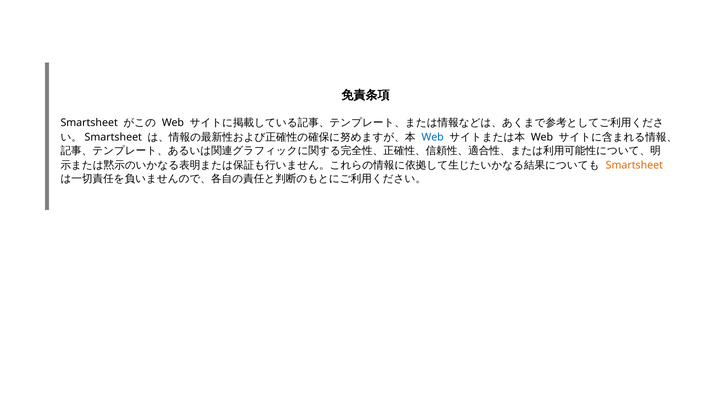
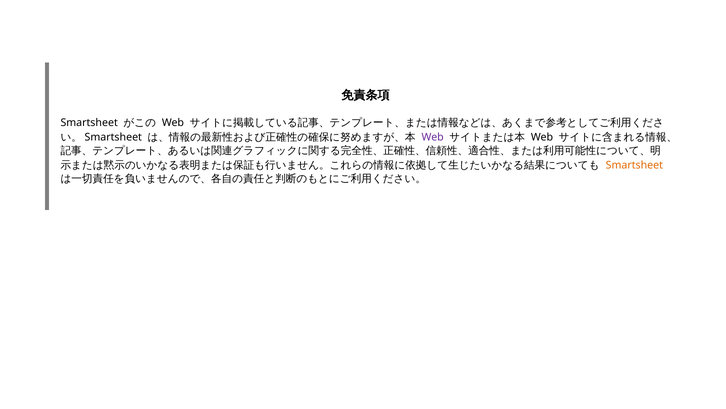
Web colour: blue -> purple (433, 137)
